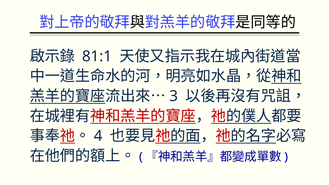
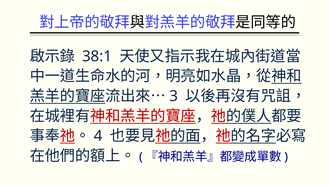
81:1: 81:1 -> 38:1 (97, 56)
